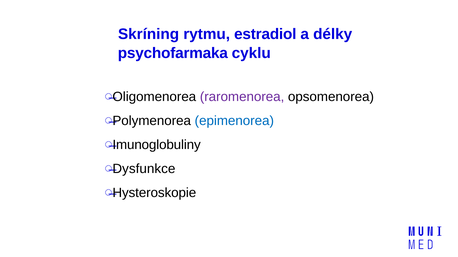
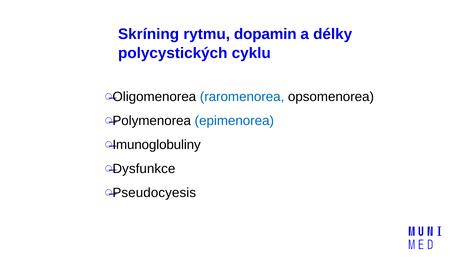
estradiol: estradiol -> dopamin (265, 34)
psychofarmaka: psychofarmaka -> polycystických (173, 53)
raromenorea colour: purple -> blue (242, 97)
Hysteroskopie: Hysteroskopie -> Pseudocyesis (154, 193)
